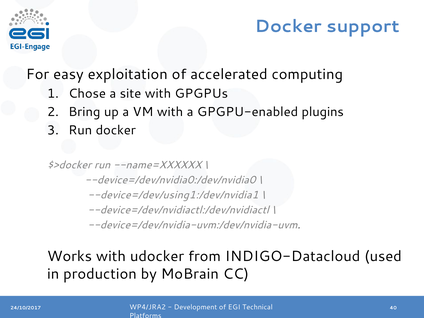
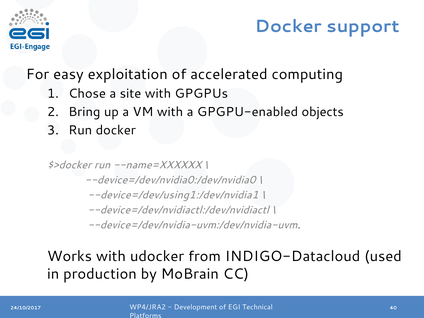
plugins: plugins -> objects (323, 112)
